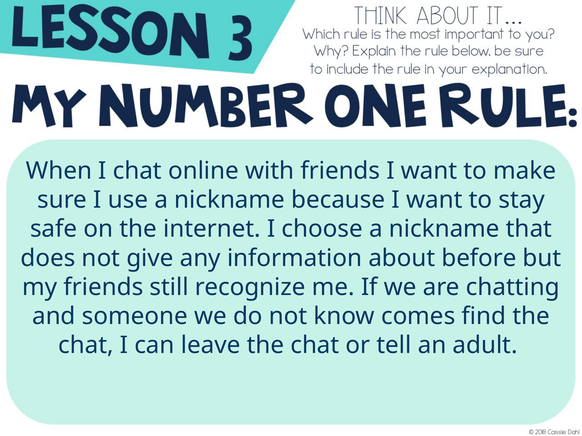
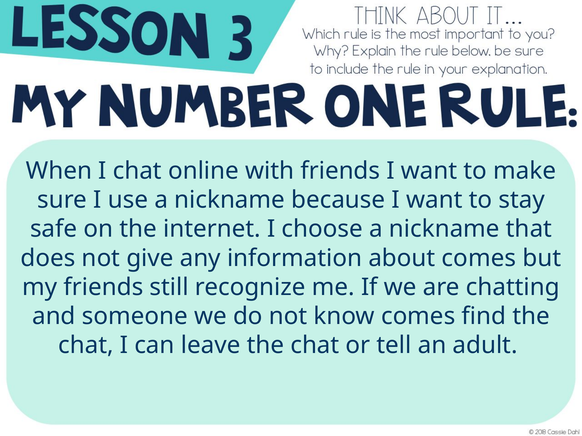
about before: before -> comes (479, 258)
